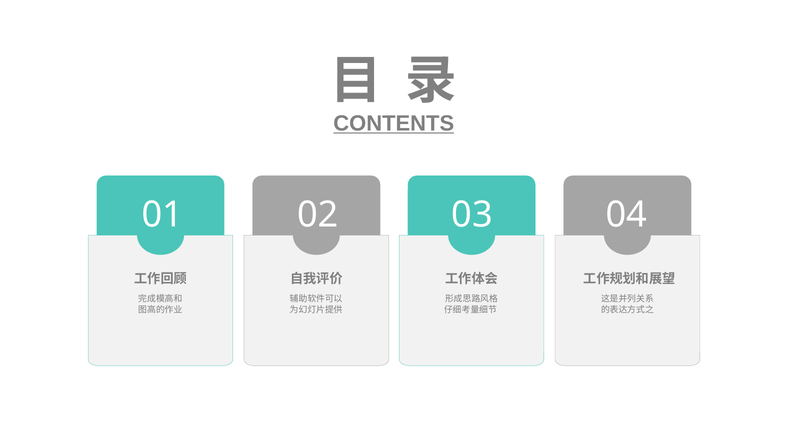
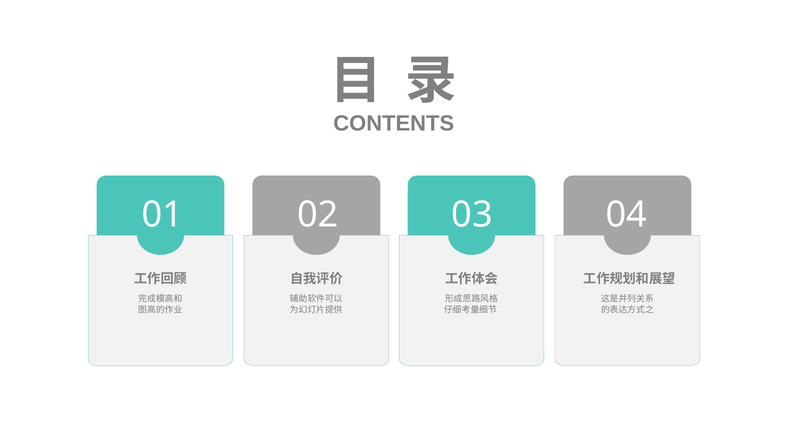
CONTENTS underline: present -> none (394, 123)
